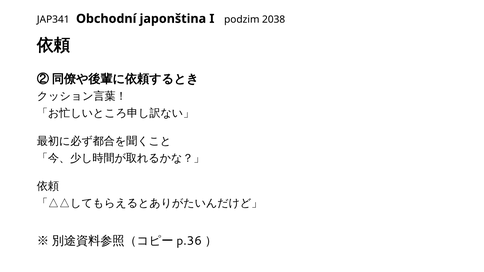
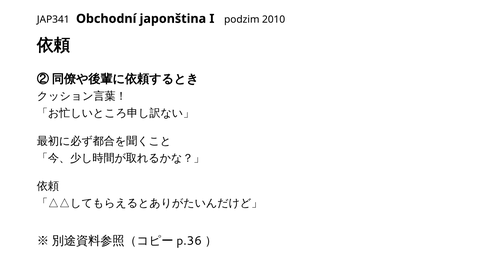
2038: 2038 -> 2010 (274, 20)
